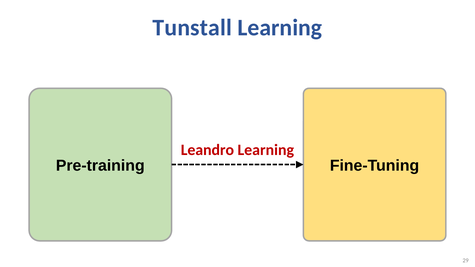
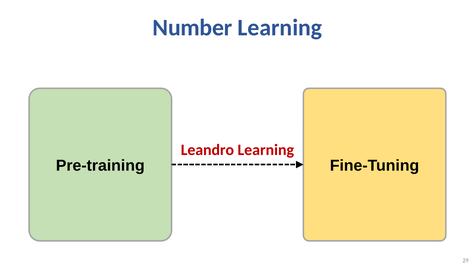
Tunstall: Tunstall -> Number (192, 28)
